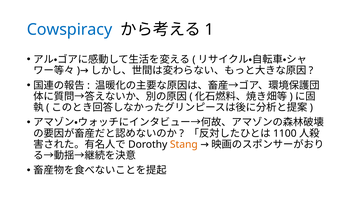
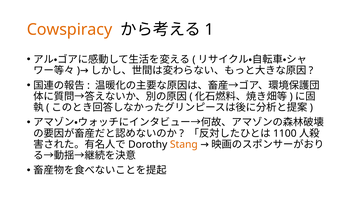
Cowspiracy colour: blue -> orange (70, 30)
